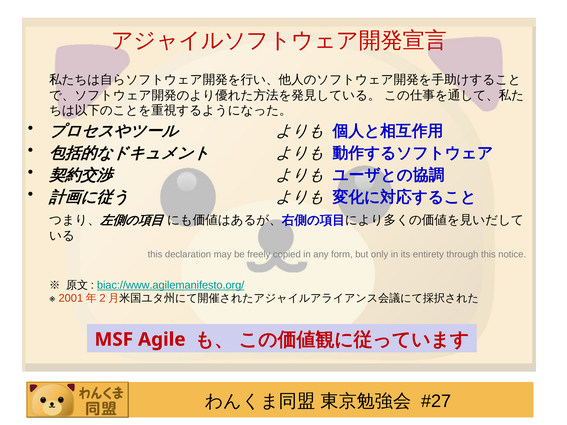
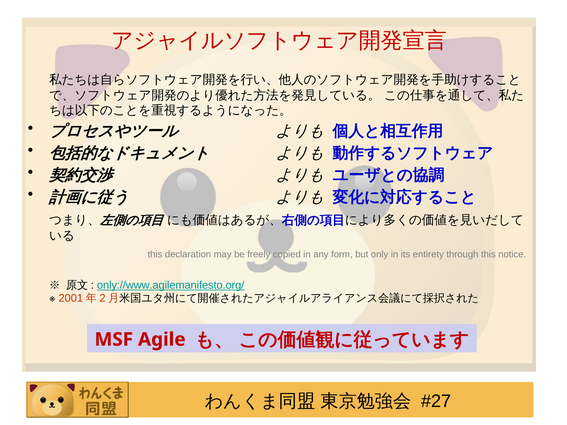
biac://www.agilemanifesto.org/: biac://www.agilemanifesto.org/ -> only://www.agilemanifesto.org/ (171, 285)
